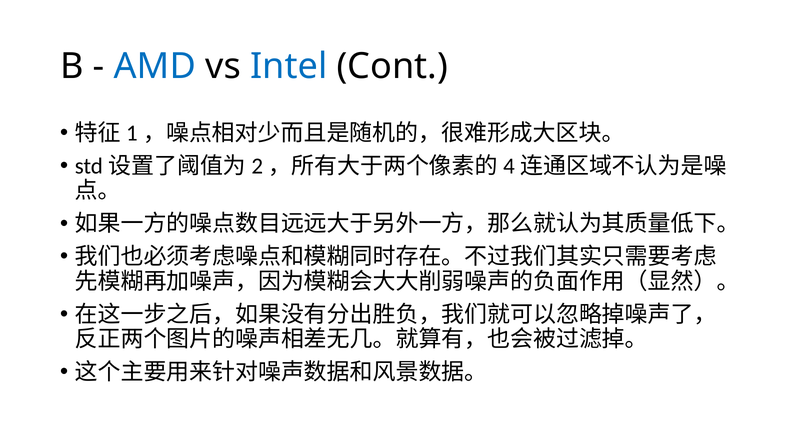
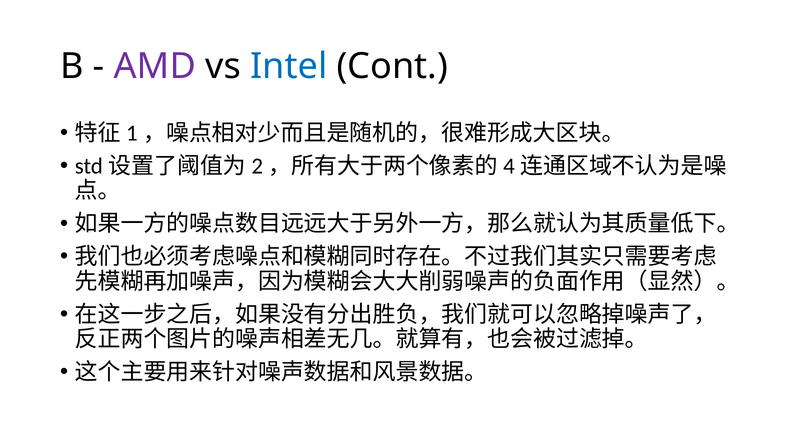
AMD colour: blue -> purple (155, 66)
